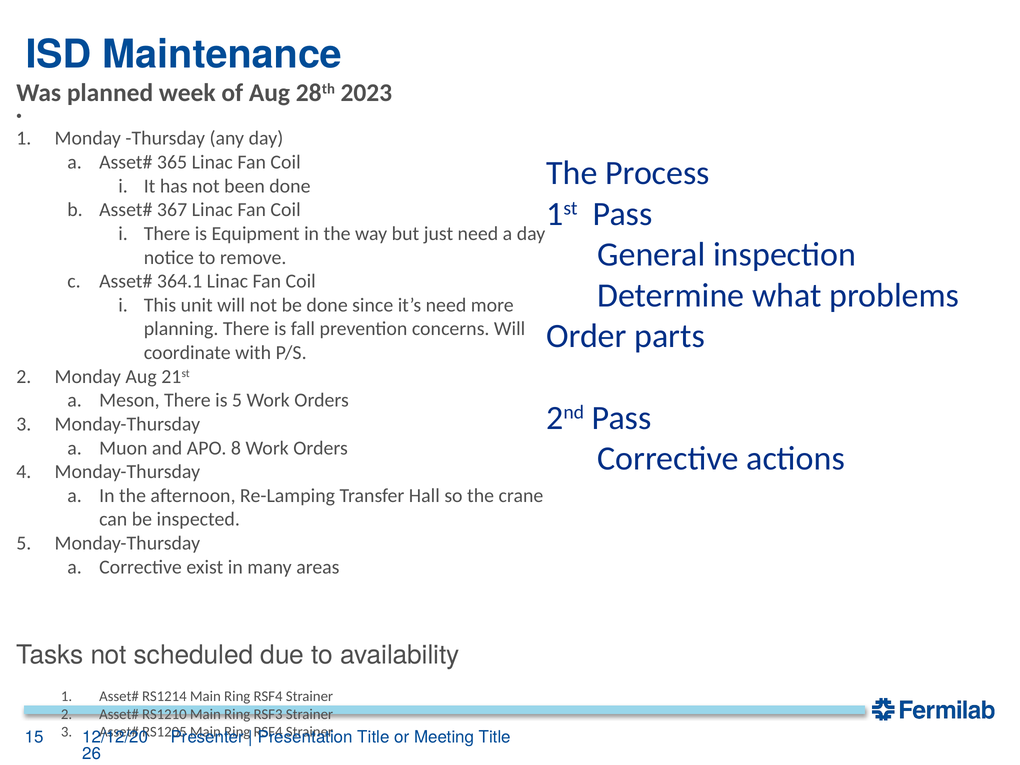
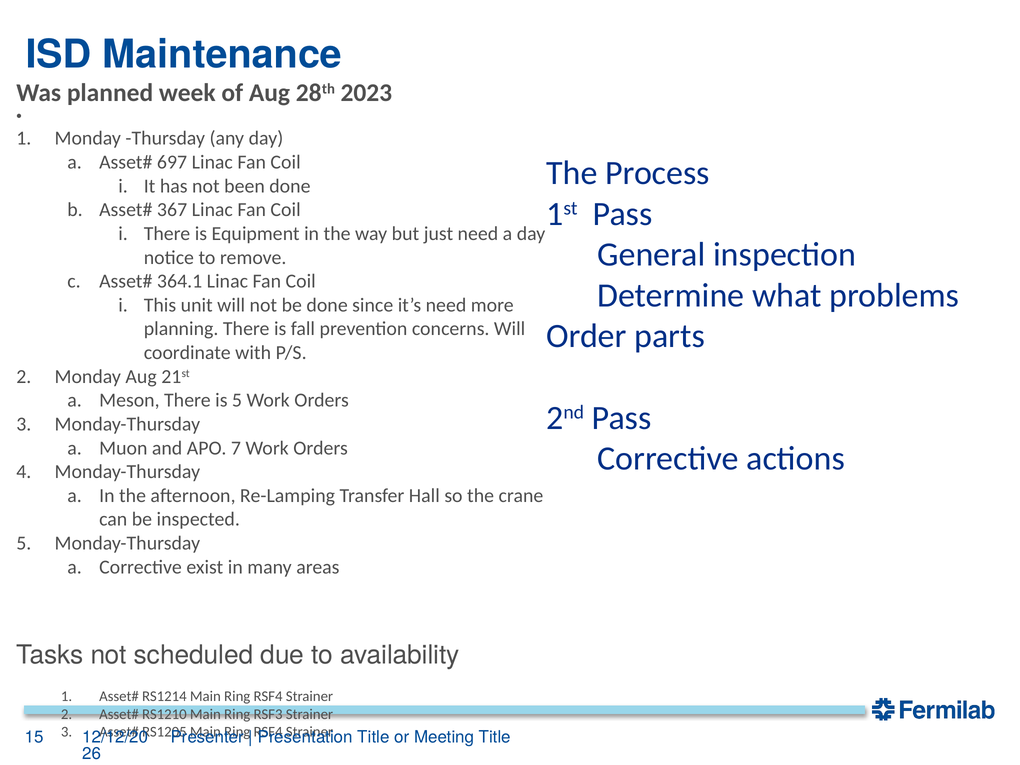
365: 365 -> 697 (172, 162)
8: 8 -> 7 (236, 448)
